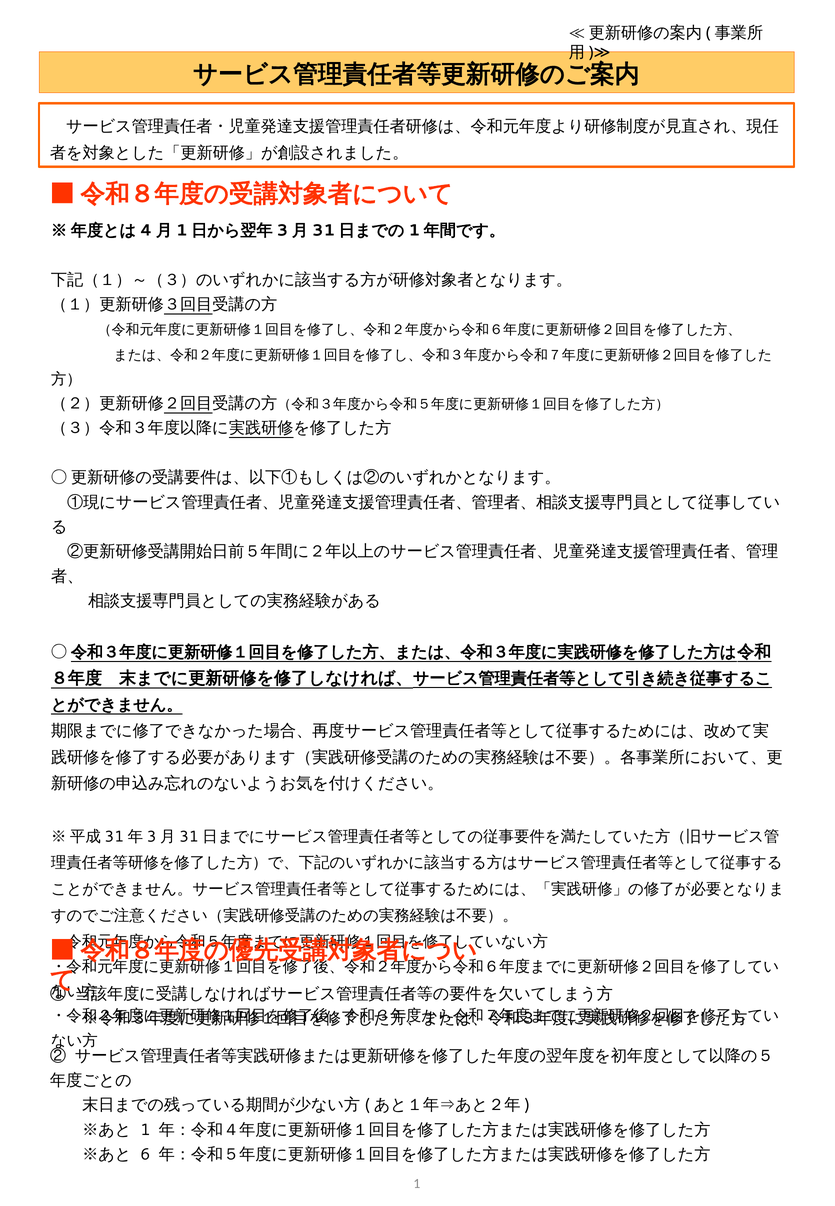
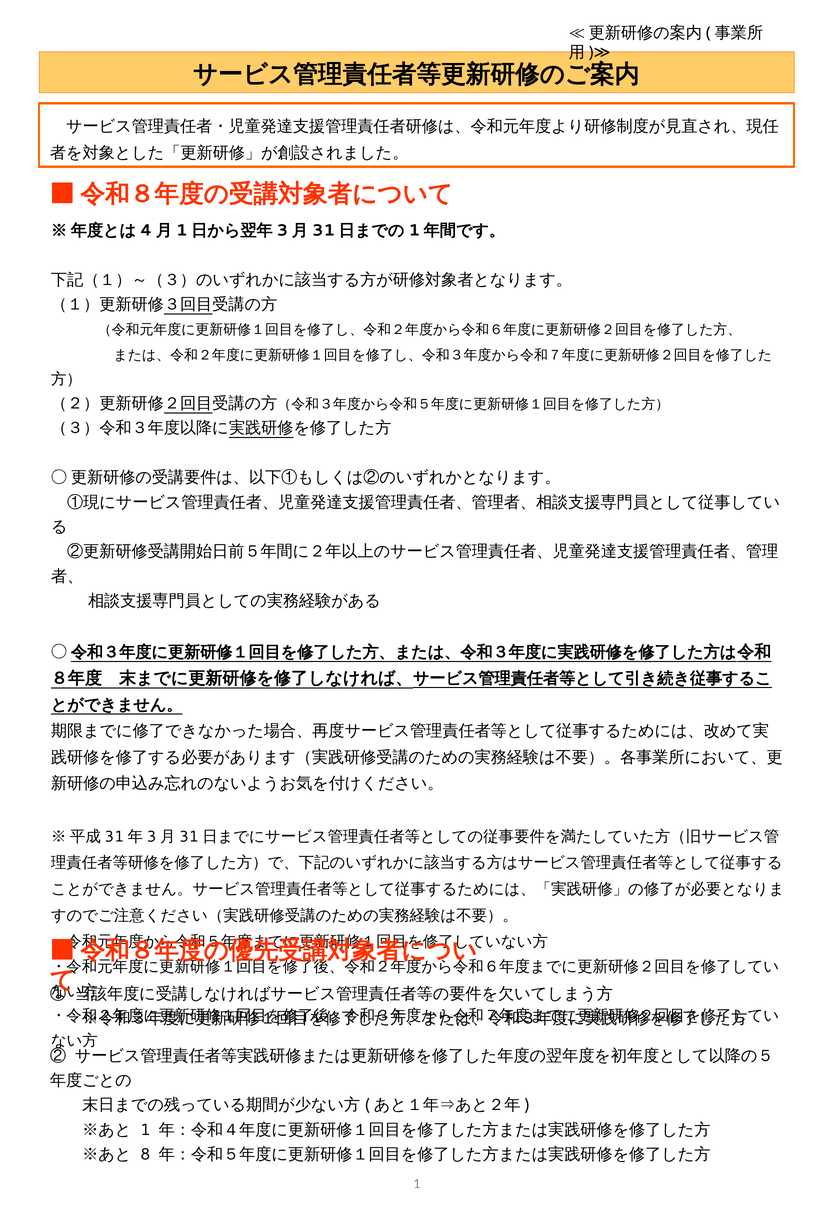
6: 6 -> 8 (145, 1155)
